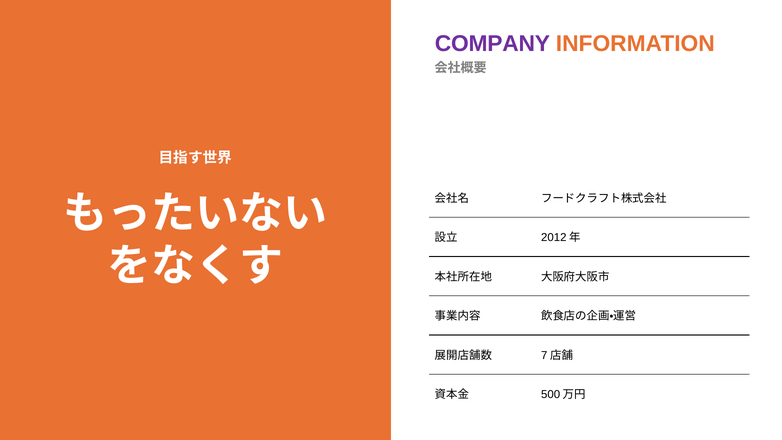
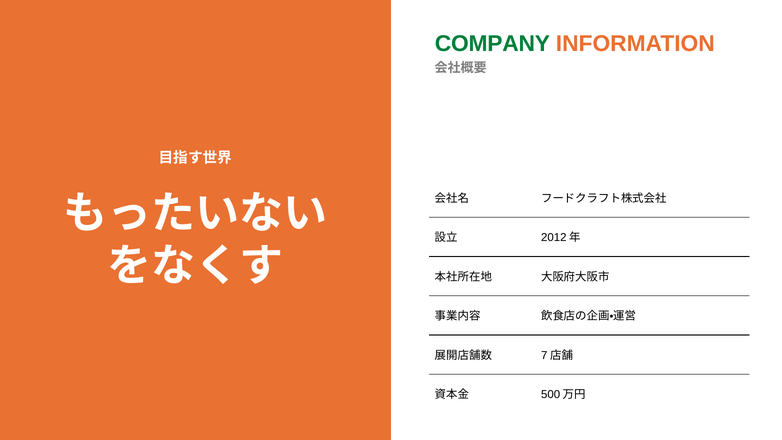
COMPANY colour: purple -> green (492, 44)
